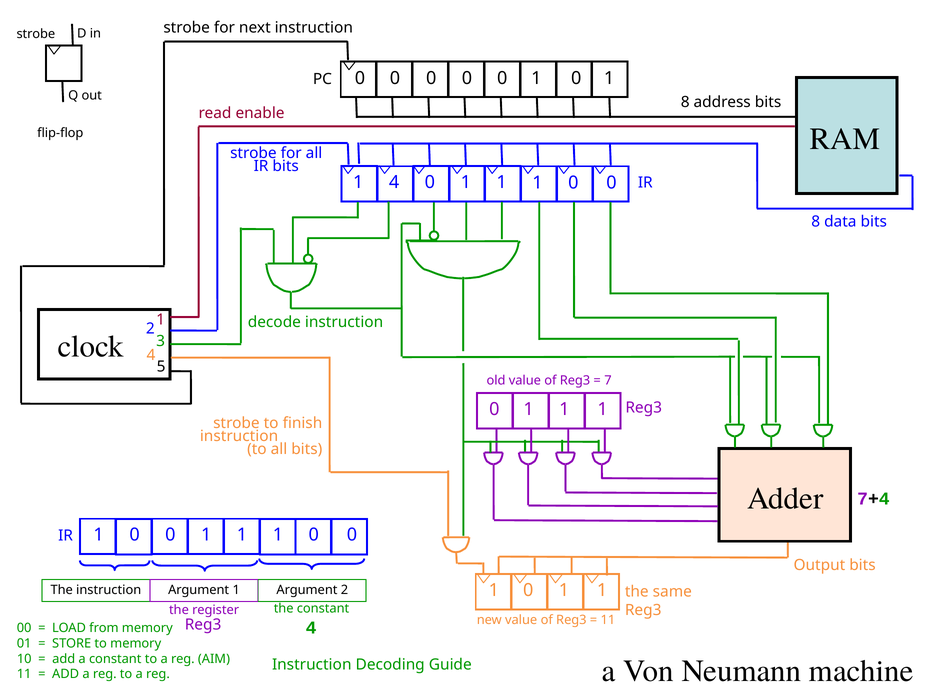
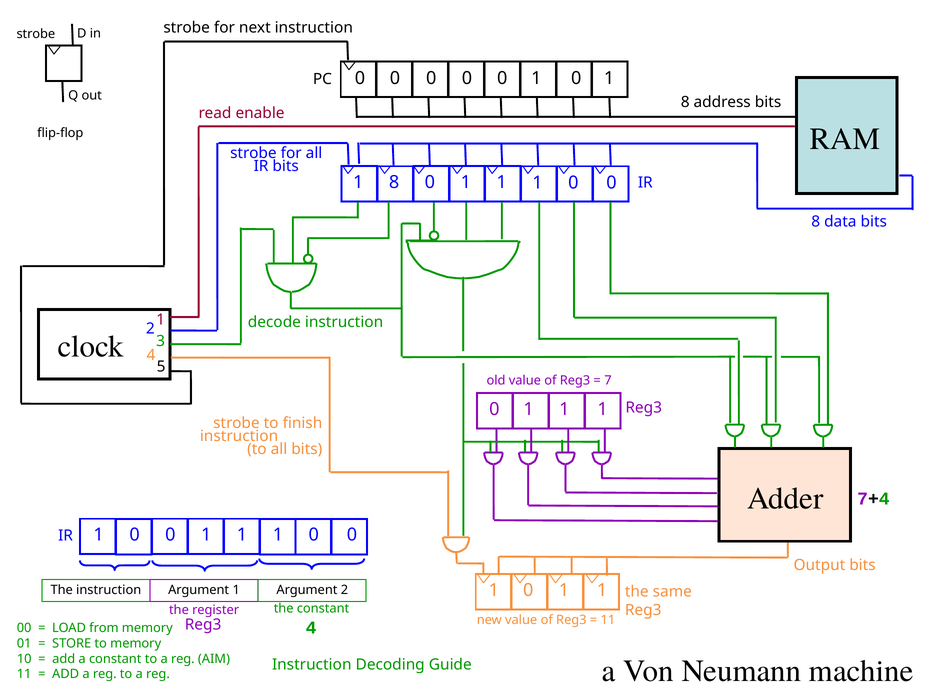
4: 4 -> 8 (394, 182)
